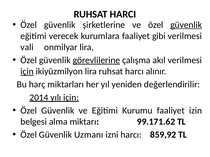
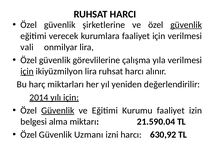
faaliyet gibi: gibi -> için (159, 36)
görevlilerine underline: present -> none (96, 60)
akıl: akıl -> yıla (159, 60)
Güvenlik underline: none -> present (58, 111)
99.171.62: 99.171.62 -> 21.590.04 (156, 122)
859,92: 859,92 -> 630,92 (163, 135)
